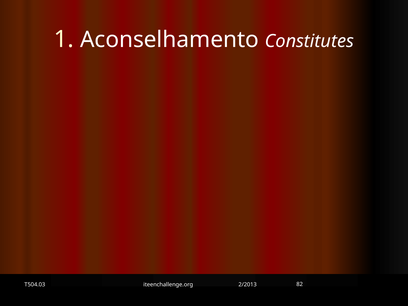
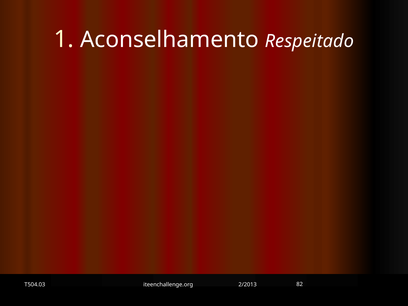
Constitutes: Constitutes -> Respeitado (309, 41)
